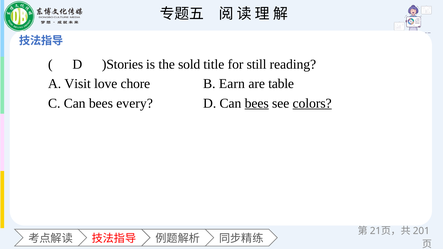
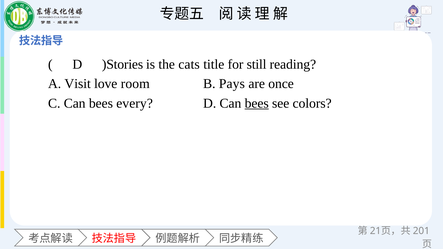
sold: sold -> cats (189, 64)
chore: chore -> room (135, 84)
Earn: Earn -> Pays (232, 84)
table: table -> once (281, 84)
colors underline: present -> none (312, 103)
